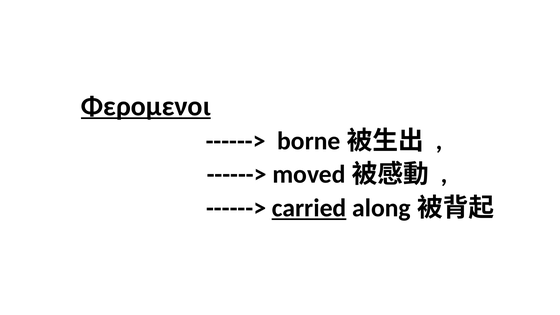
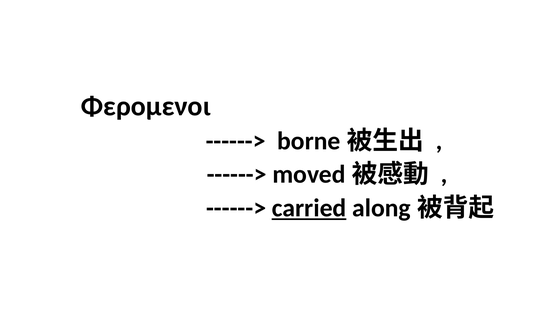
Φερομενοι underline: present -> none (146, 106)
